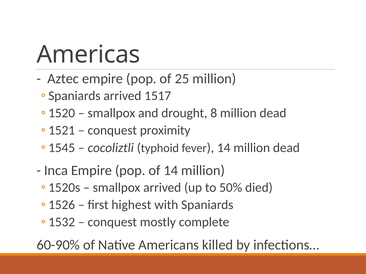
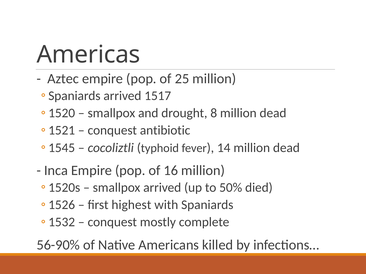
proximity: proximity -> antibiotic (165, 131)
of 14: 14 -> 16 (171, 171)
60-90%: 60-90% -> 56-90% (58, 245)
